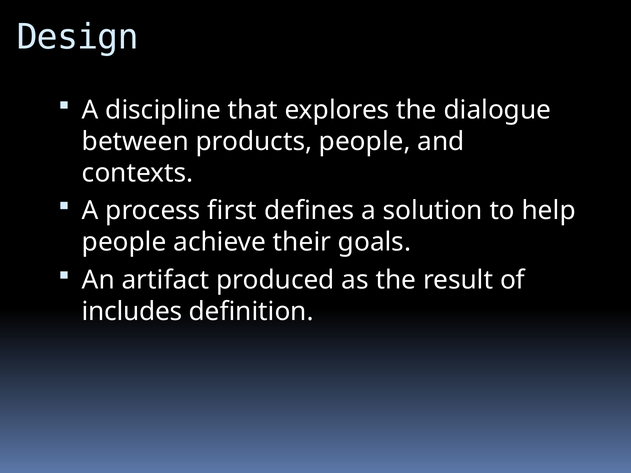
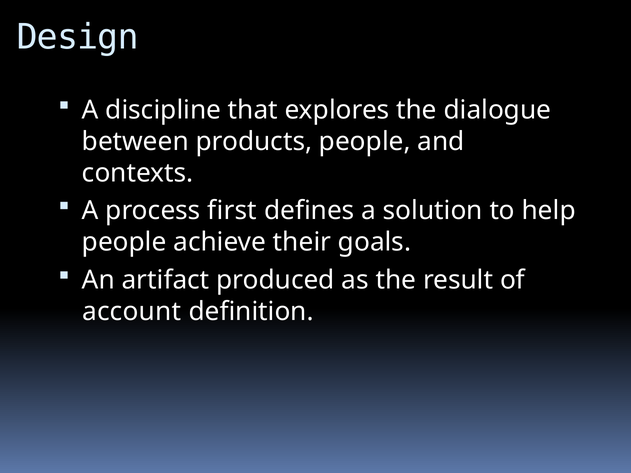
includes: includes -> account (132, 312)
